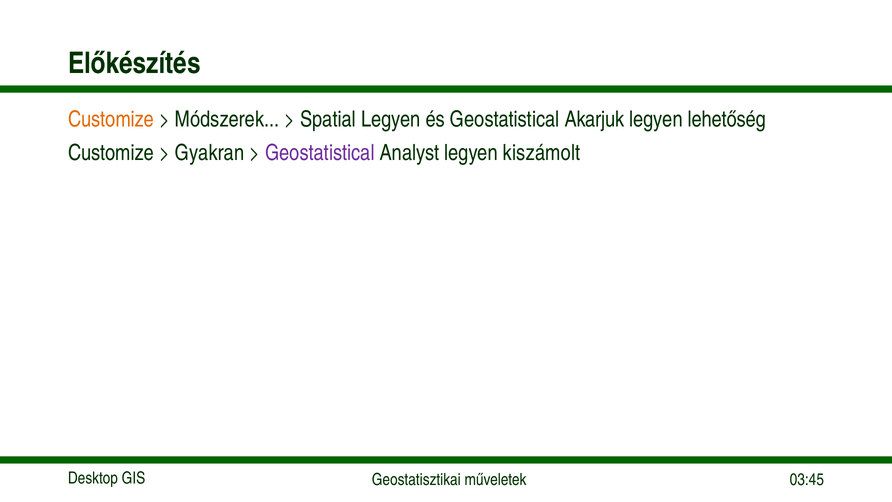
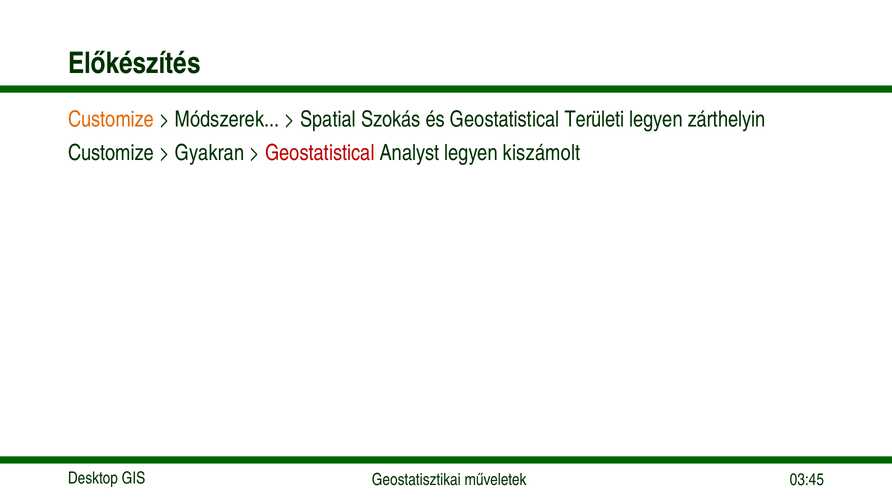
Spatial Legyen: Legyen -> Szokás (391, 119)
Akarjuk: Akarjuk -> Területi (594, 119)
lehetőség: lehetőség -> zárthelyin (727, 119)
Geostatistical colour: purple -> red (320, 153)
